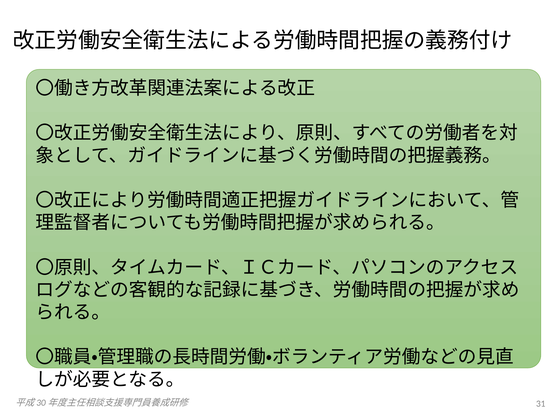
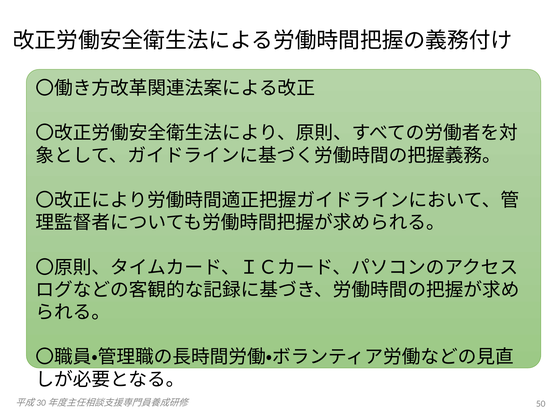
31: 31 -> 50 (541, 404)
